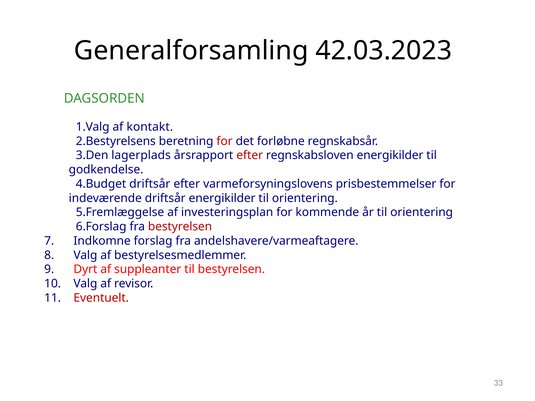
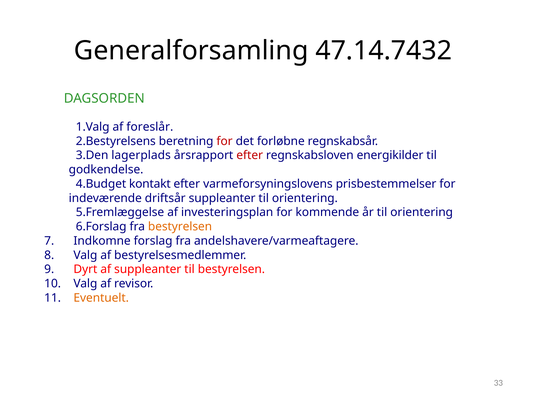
42.03.2023: 42.03.2023 -> 47.14.7432 (384, 51)
kontakt: kontakt -> foreslår (150, 127)
driftsår: driftsår -> kontakt (150, 184)
driftsår energikilder: energikilder -> suppleanter (222, 198)
bestyrelsen colour: red -> orange (180, 227)
Eventuelt colour: red -> orange (101, 298)
